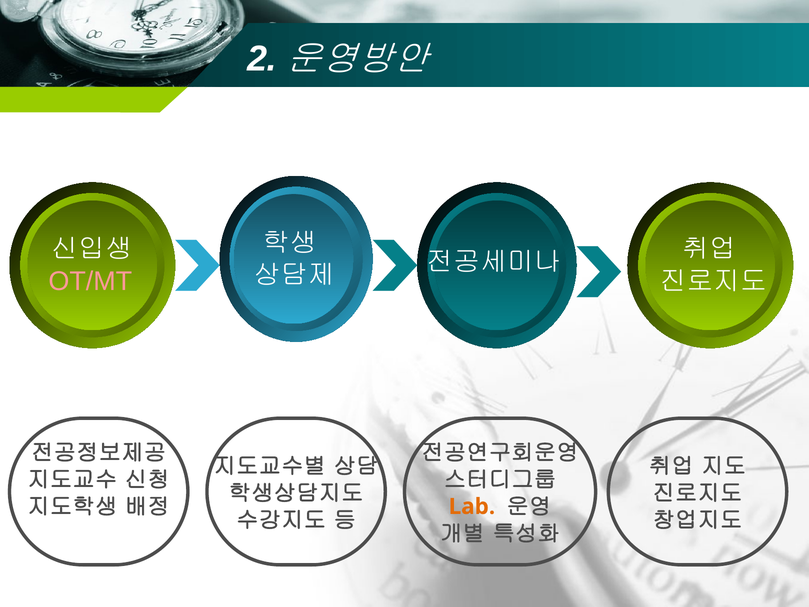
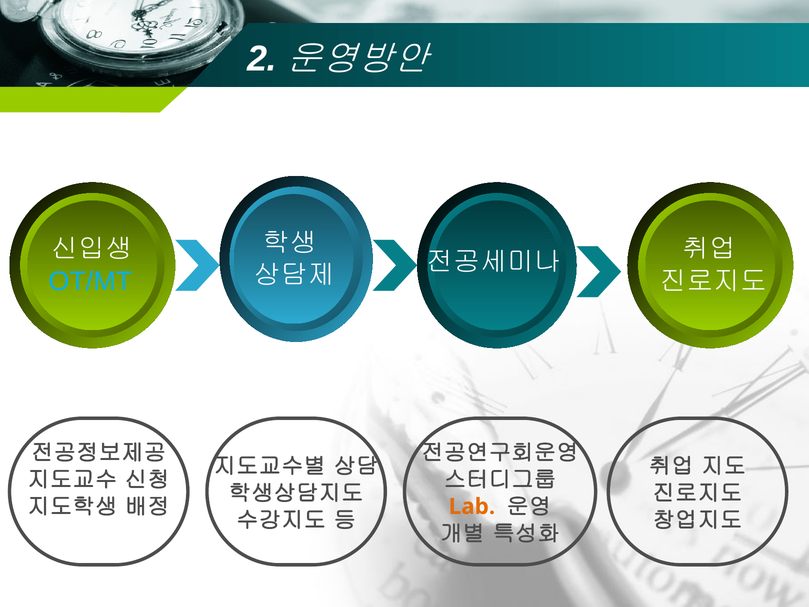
OT/MT colour: pink -> light blue (90, 281)
